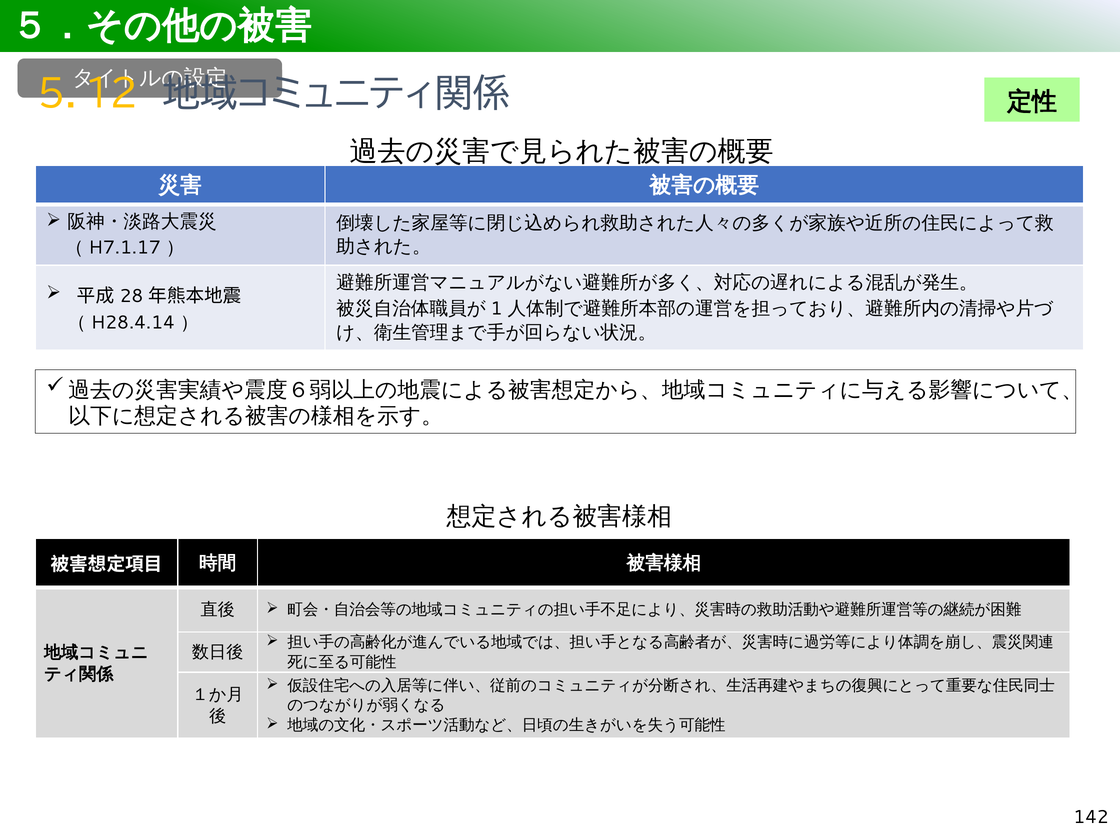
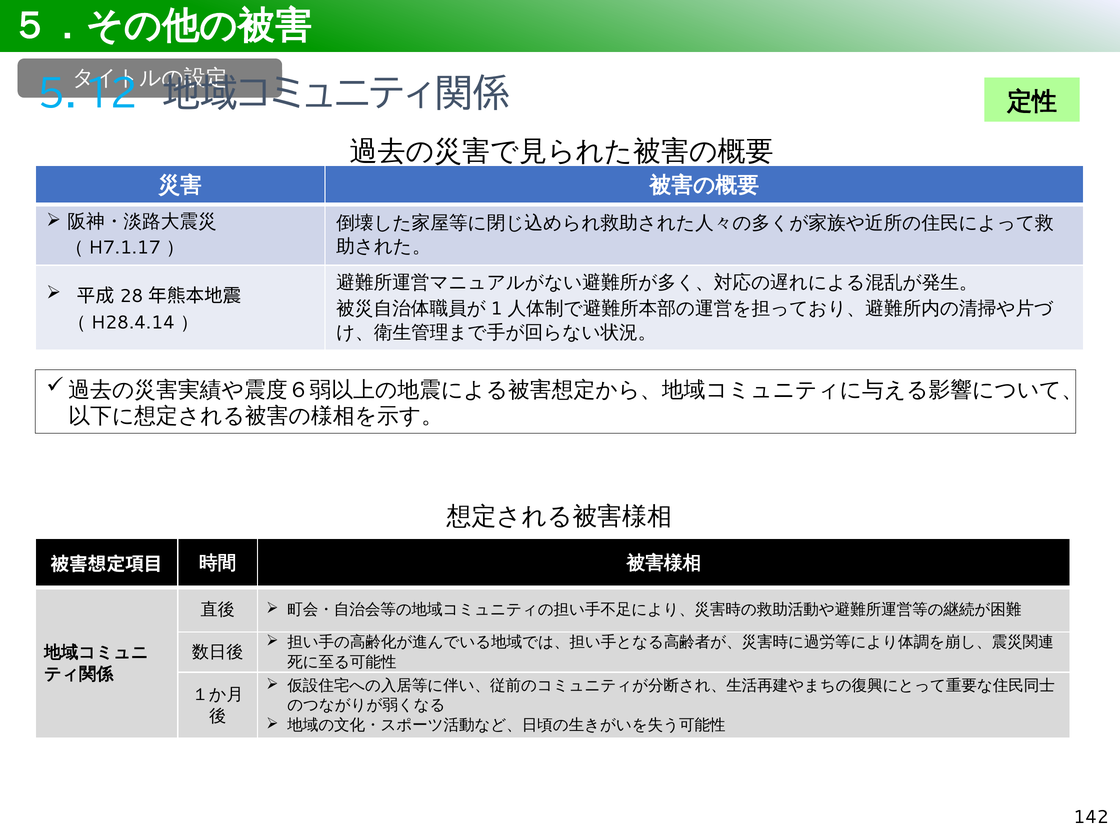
５．１２ colour: yellow -> light blue (88, 94)
